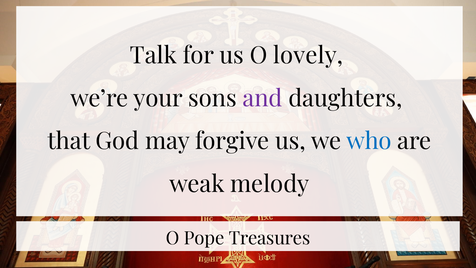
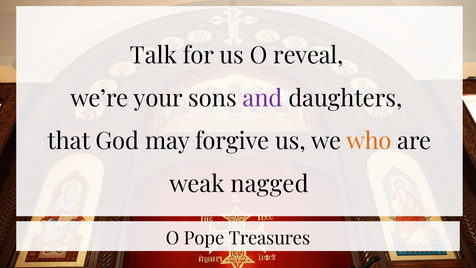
lovely: lovely -> reveal (308, 56)
who colour: blue -> orange (369, 141)
melody: melody -> nagged (270, 184)
